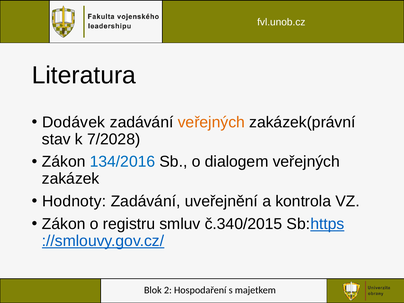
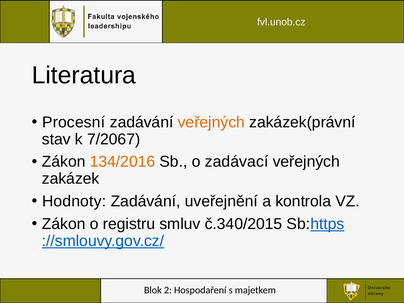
Dodávek: Dodávek -> Procesní (74, 122)
7/2028: 7/2028 -> 7/2067 (114, 139)
134/2016 colour: blue -> orange (123, 162)
dialogem: dialogem -> zadávací (237, 162)
